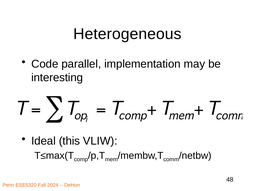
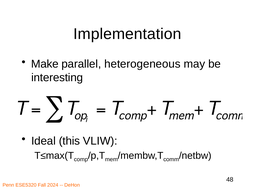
Heterogeneous: Heterogeneous -> Implementation (127, 34)
Code: Code -> Make (45, 64)
implementation: implementation -> heterogeneous (142, 64)
